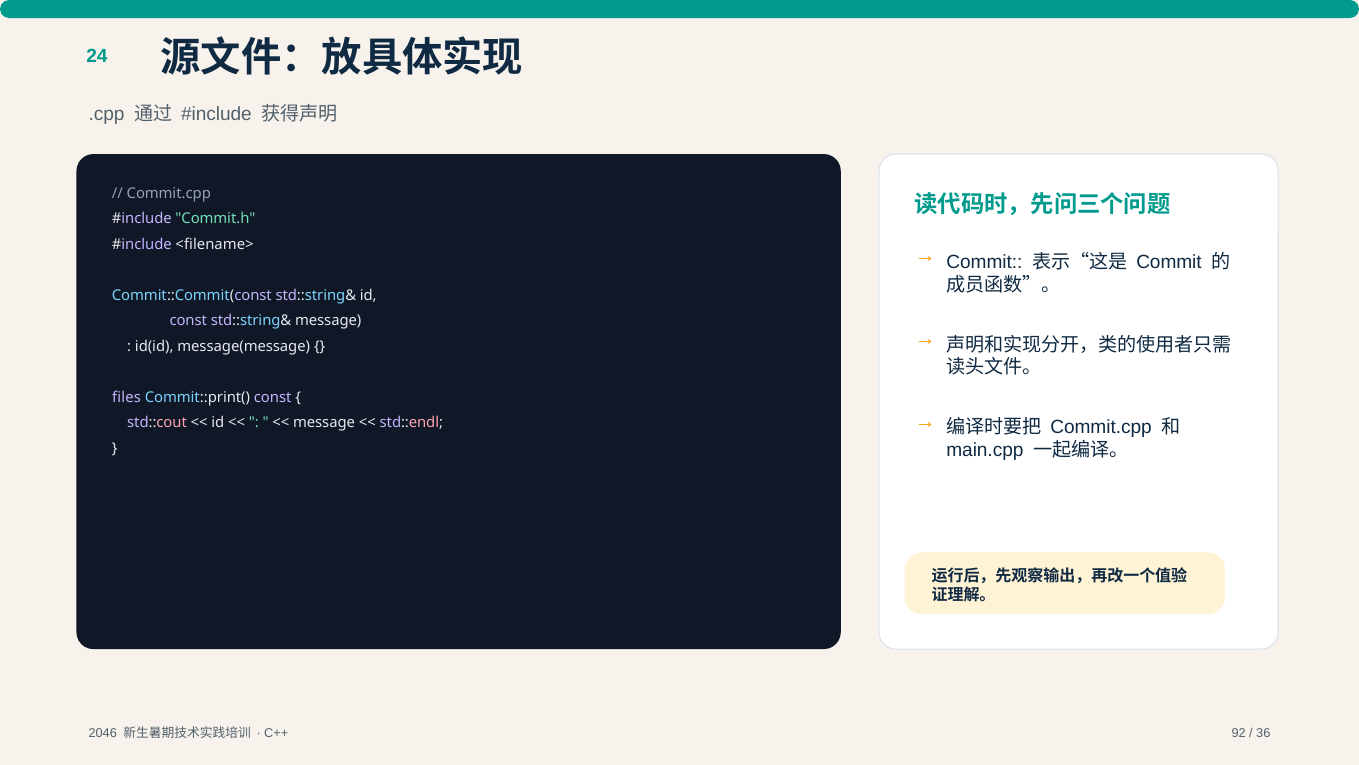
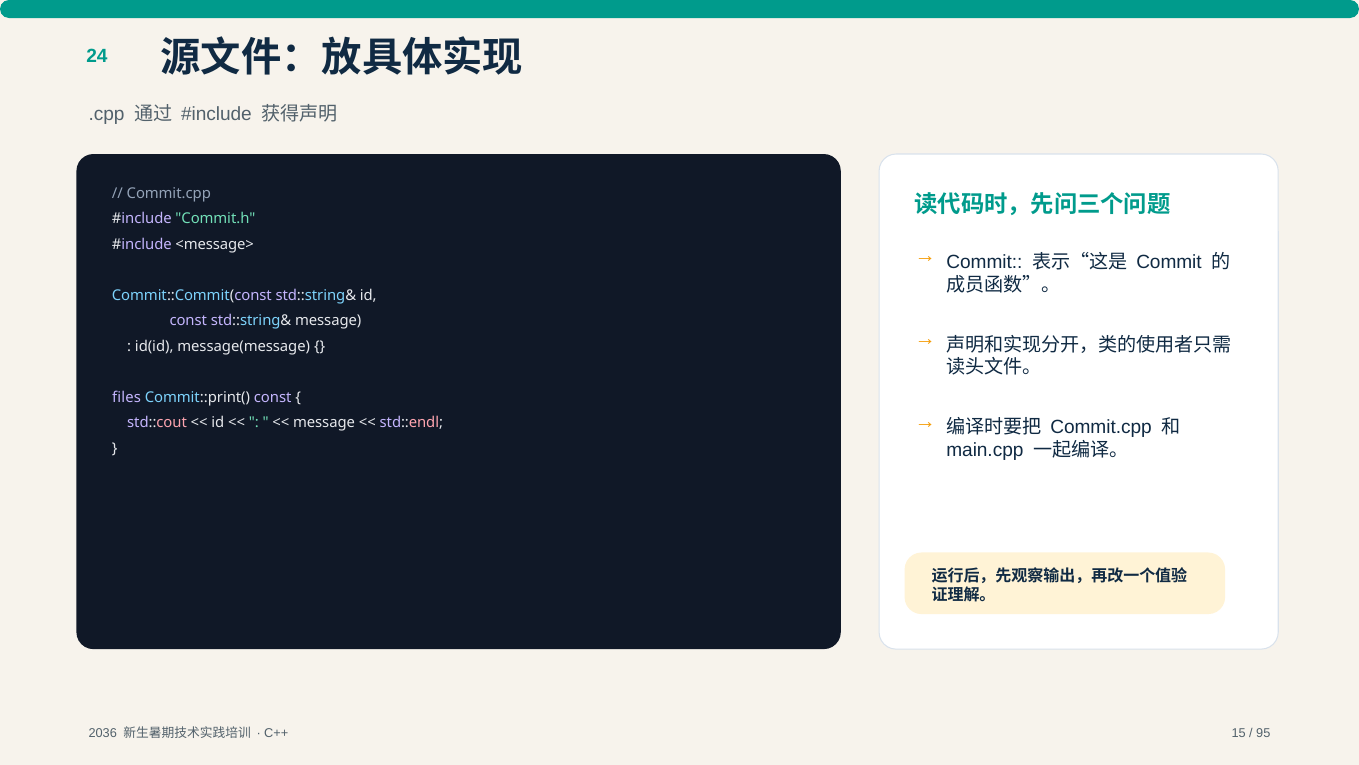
<filename>: <filename> -> <message> (215, 244)
2046: 2046 -> 2036 (103, 732)
92: 92 -> 15 (1239, 732)
36: 36 -> 95 (1263, 732)
